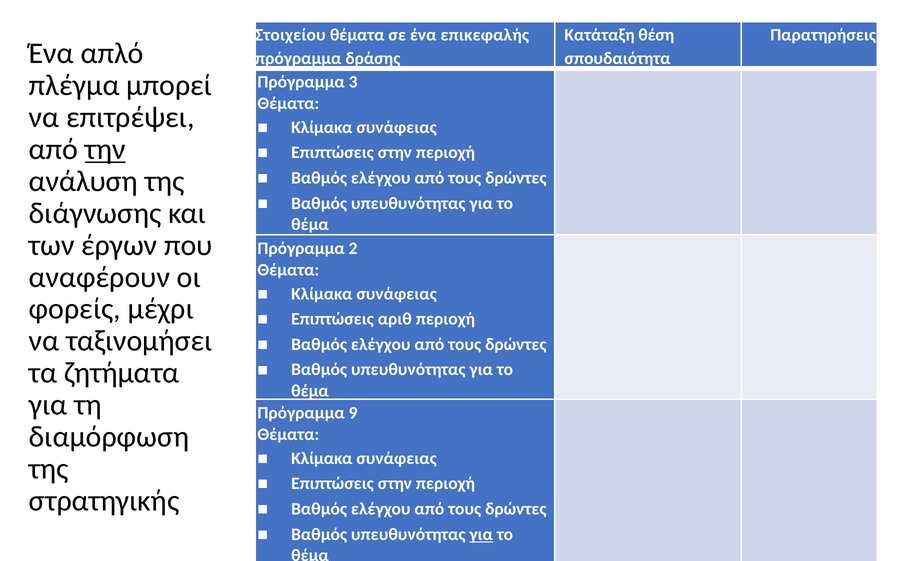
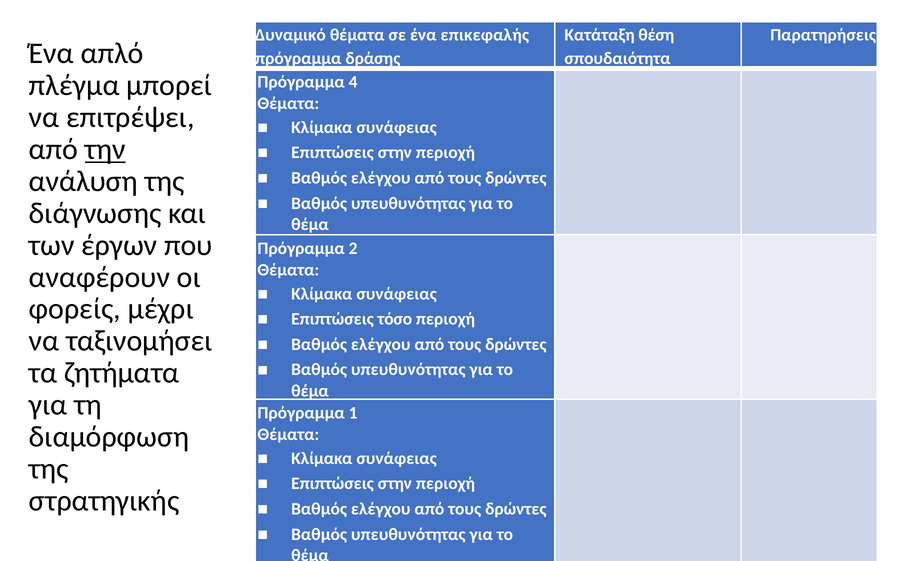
Στοιχείου: Στοιχείου -> Δυναμικό (290, 35)
3: 3 -> 4 (353, 82)
αριθ: αριθ -> τόσο (395, 319)
9: 9 -> 1 (353, 413)
για underline: present -> none (481, 535)
